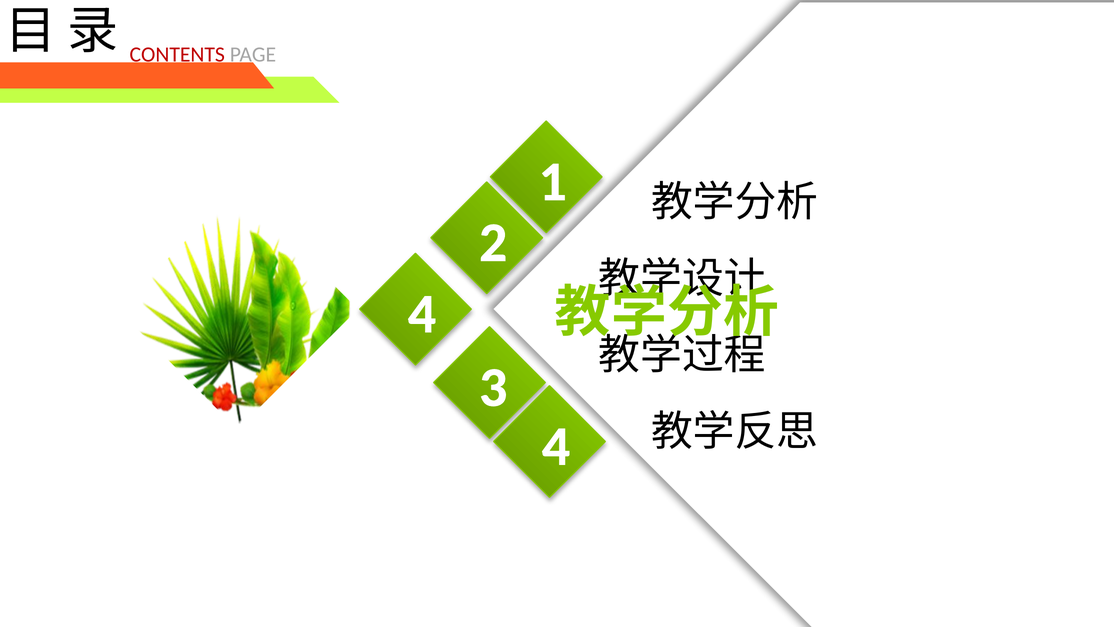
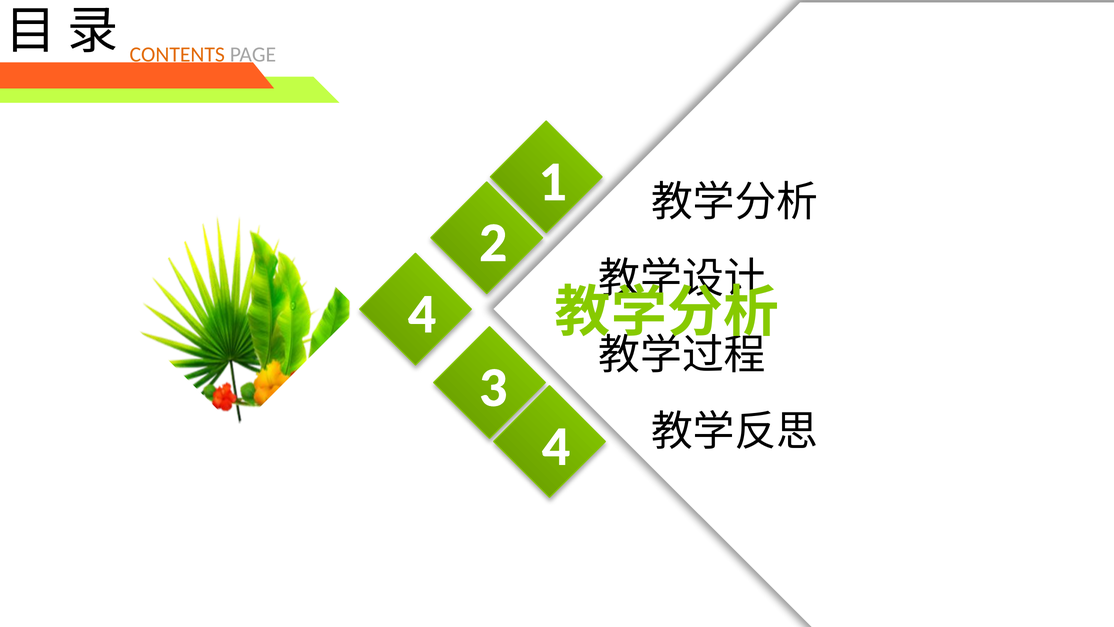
CONTENTS colour: red -> orange (177, 54)
